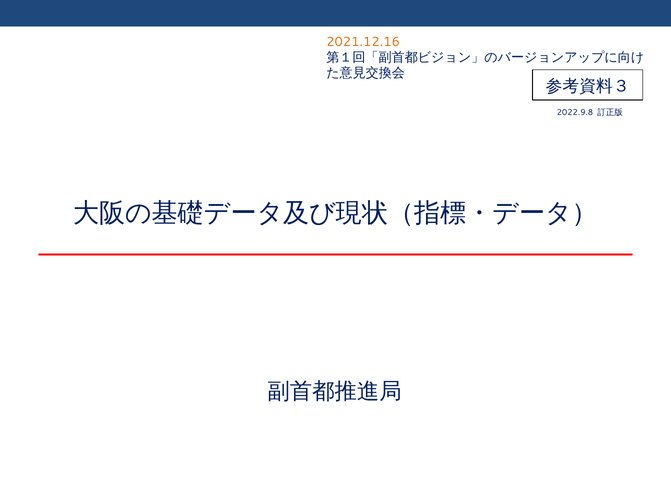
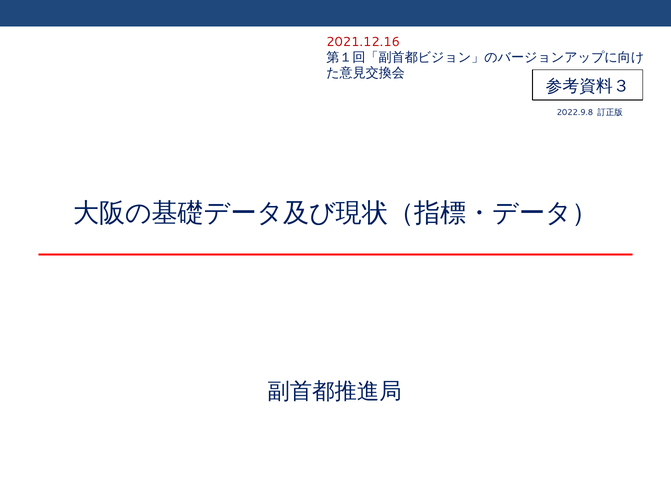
2021.12.16 colour: orange -> red (363, 42)
